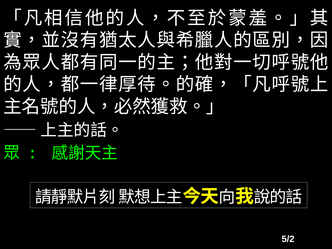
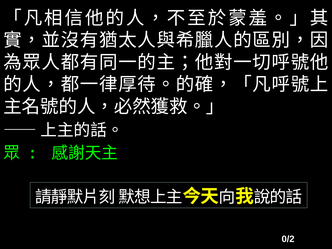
5/2: 5/2 -> 0/2 (288, 239)
